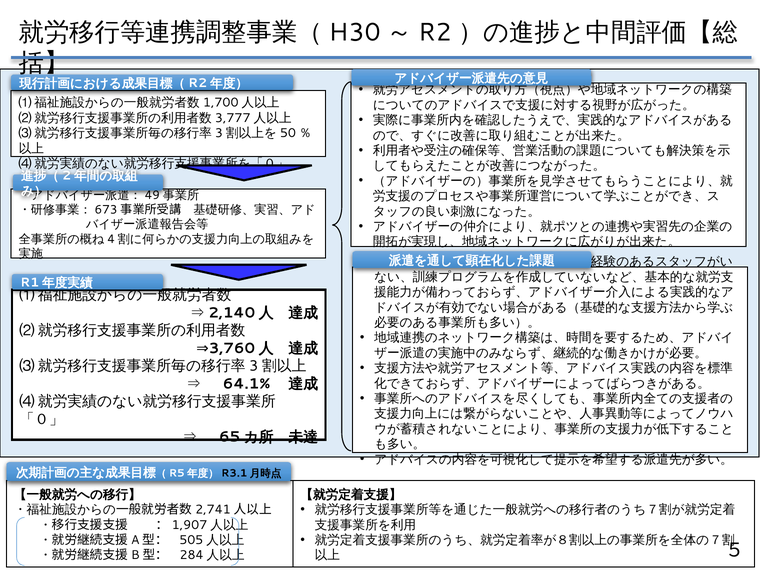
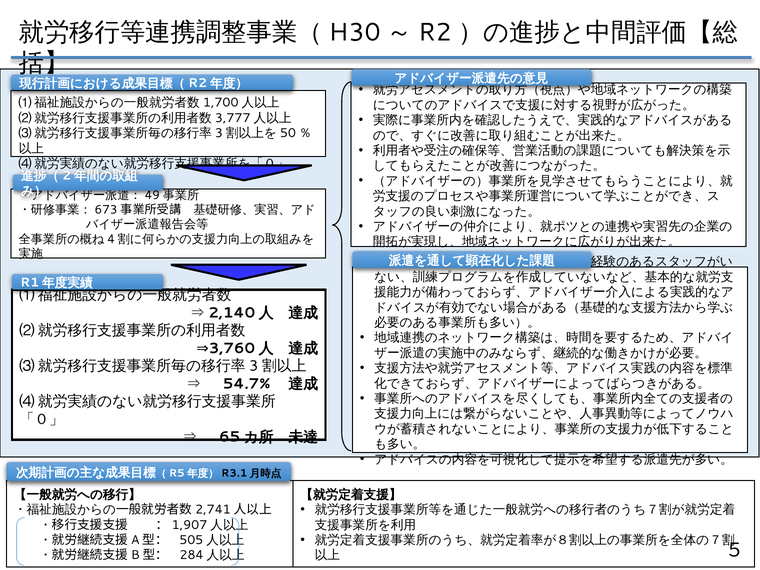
64.1%: 64.1% -> 54.7% (246, 384)
